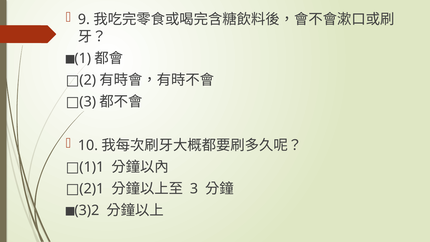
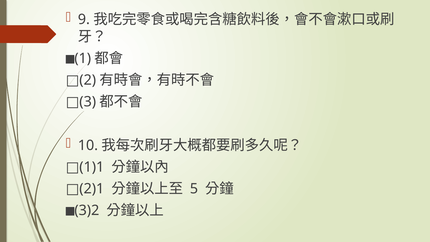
3: 3 -> 5 (194, 189)
